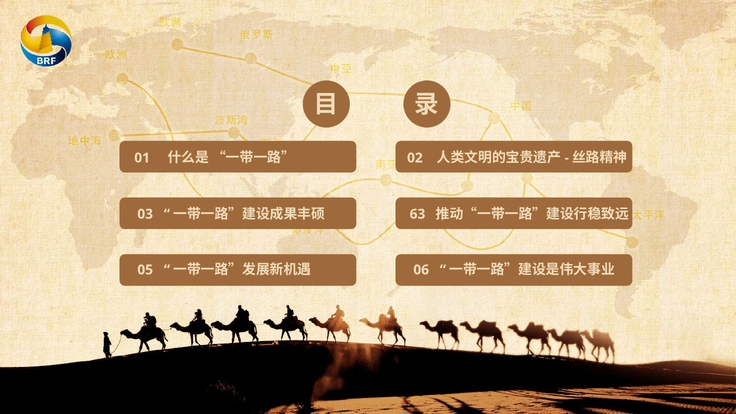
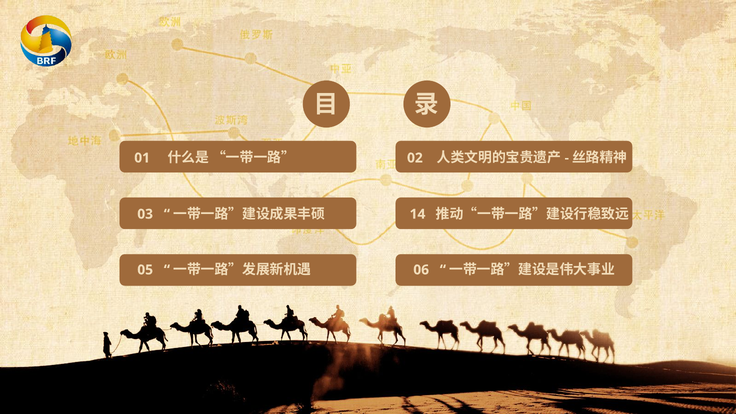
63: 63 -> 14 (418, 214)
